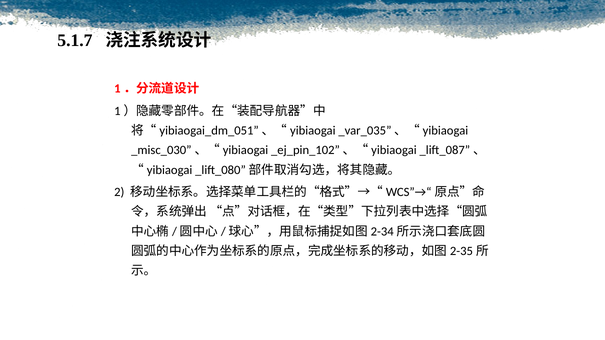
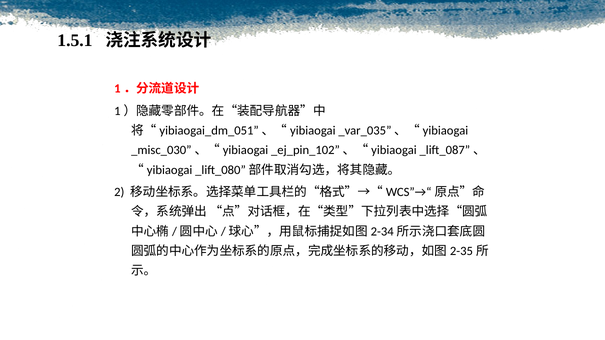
5.1.7: 5.1.7 -> 1.5.1 (75, 40)
